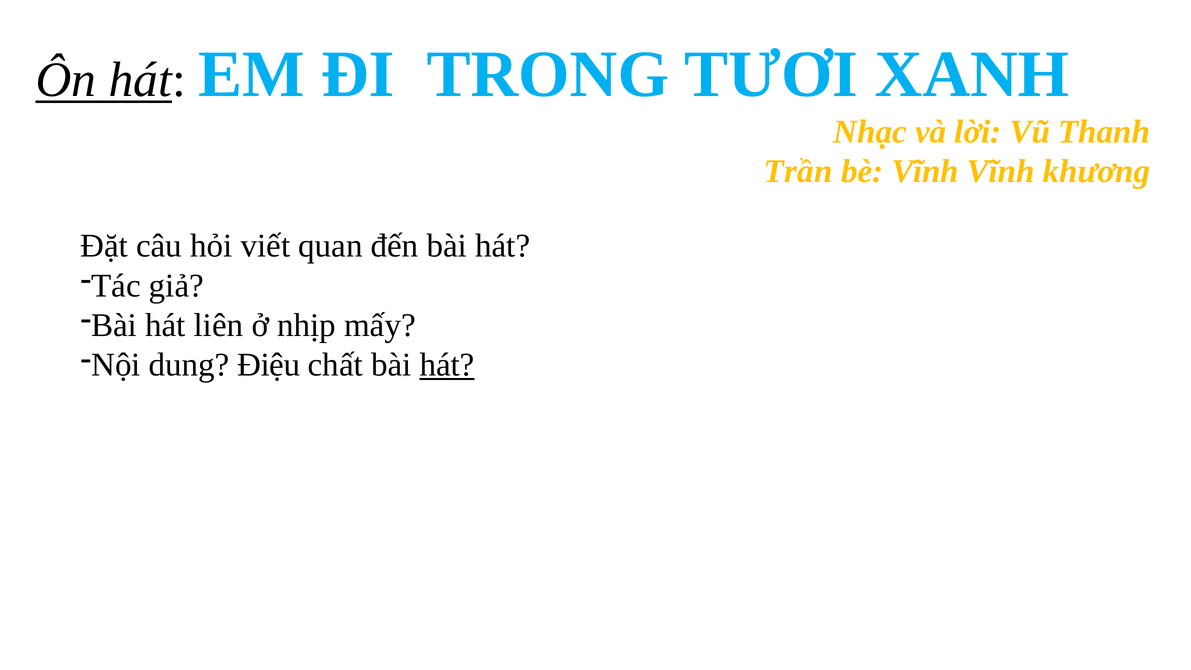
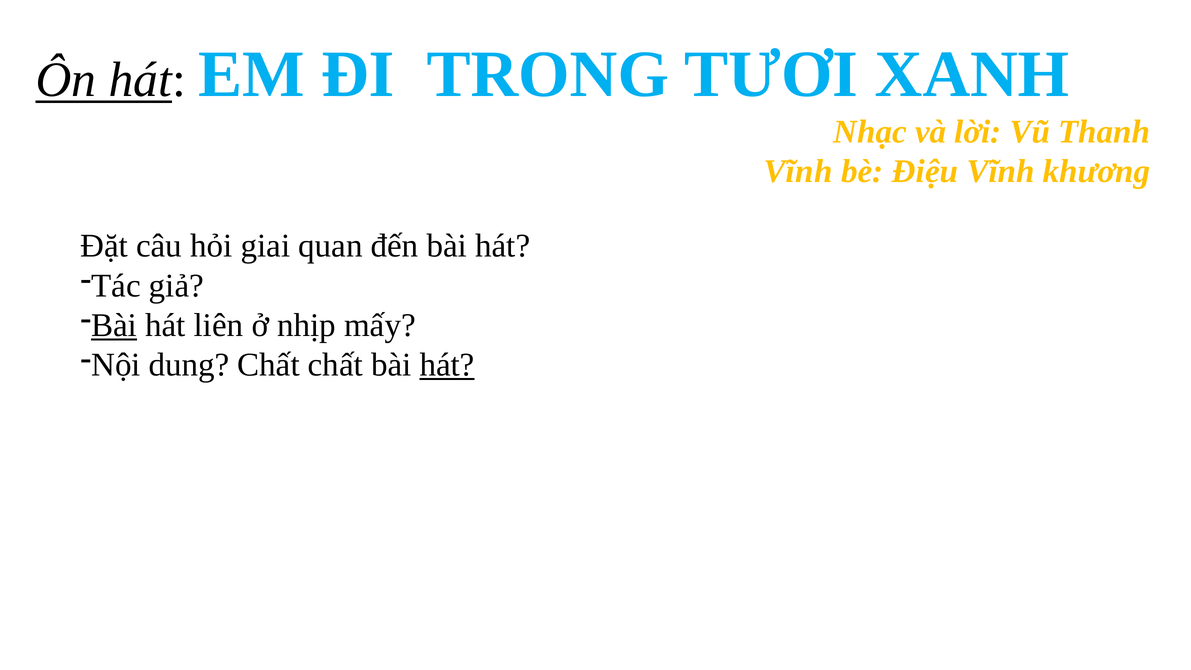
Trần: Trần -> Vĩnh (798, 171)
bè Vĩnh: Vĩnh -> Điệu (925, 171)
viết: viết -> giai (265, 246)
Bài underline: none -> present (114, 325)
dung Điệu: Điệu -> Chất (268, 365)
